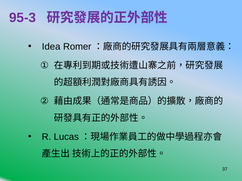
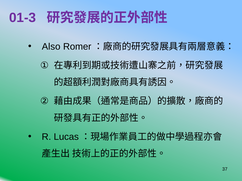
95-3: 95-3 -> 01-3 (23, 18)
Idea: Idea -> Also (51, 47)
